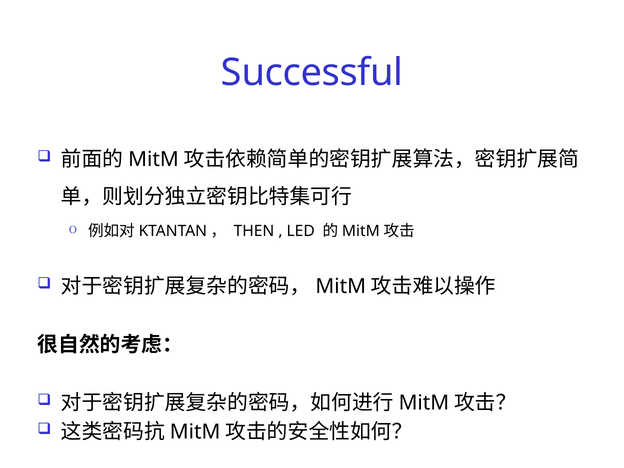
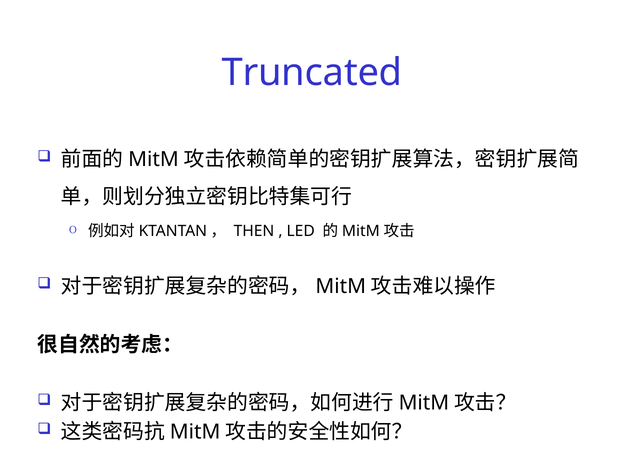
Successful: Successful -> Truncated (312, 73)
